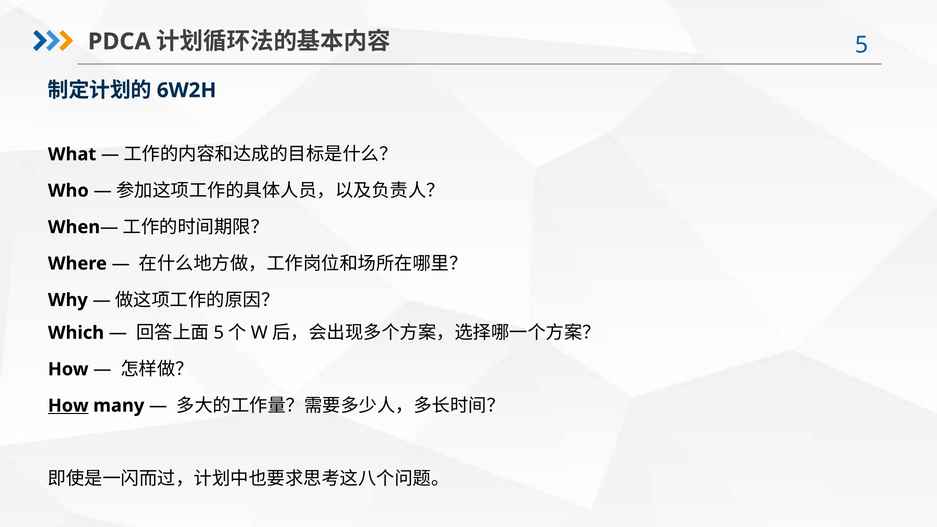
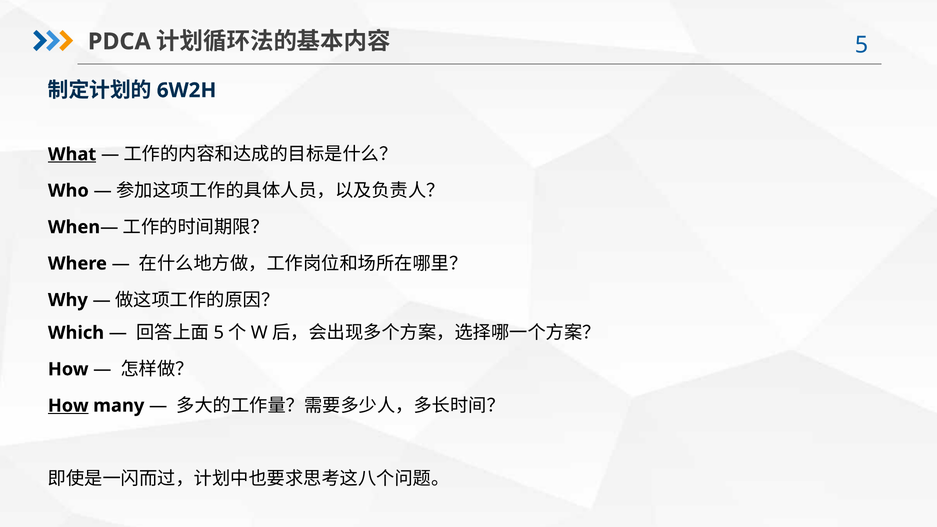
What underline: none -> present (72, 154)
